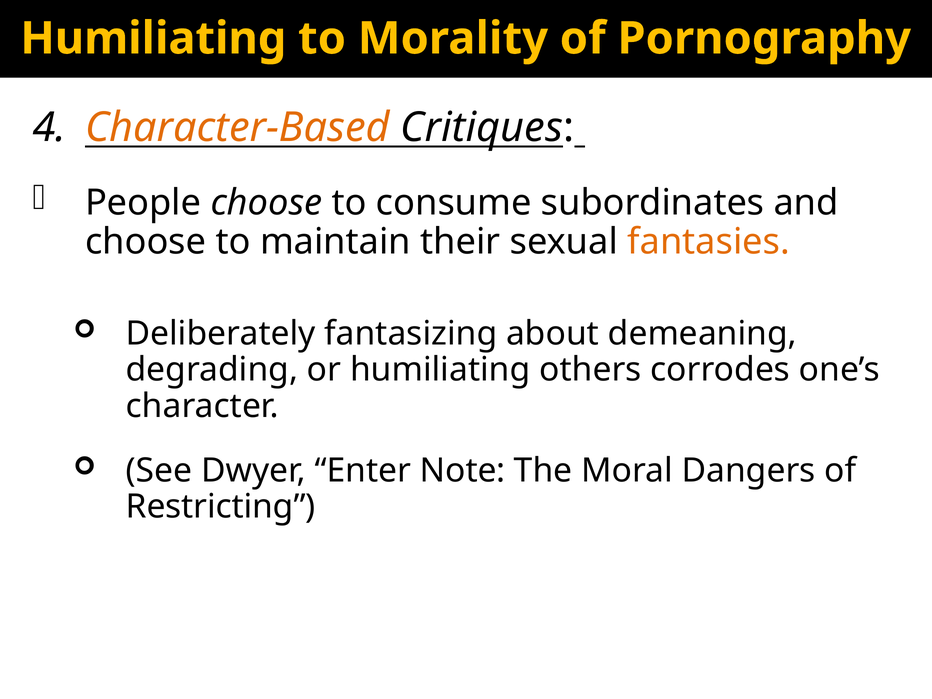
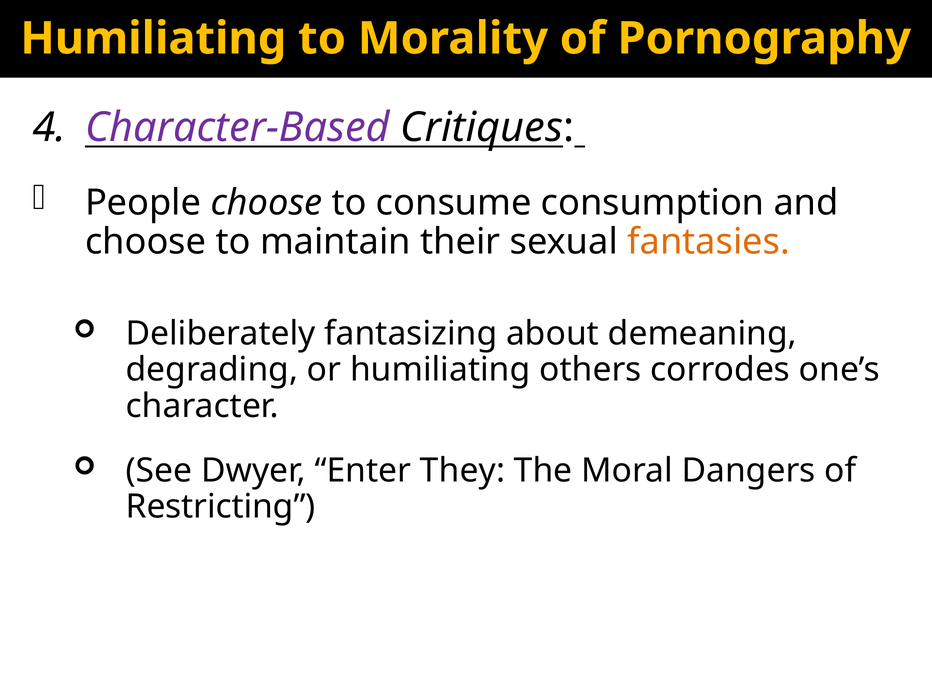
Character-Based colour: orange -> purple (237, 128)
subordinates: subordinates -> consumption (653, 203)
Note: Note -> They (463, 471)
